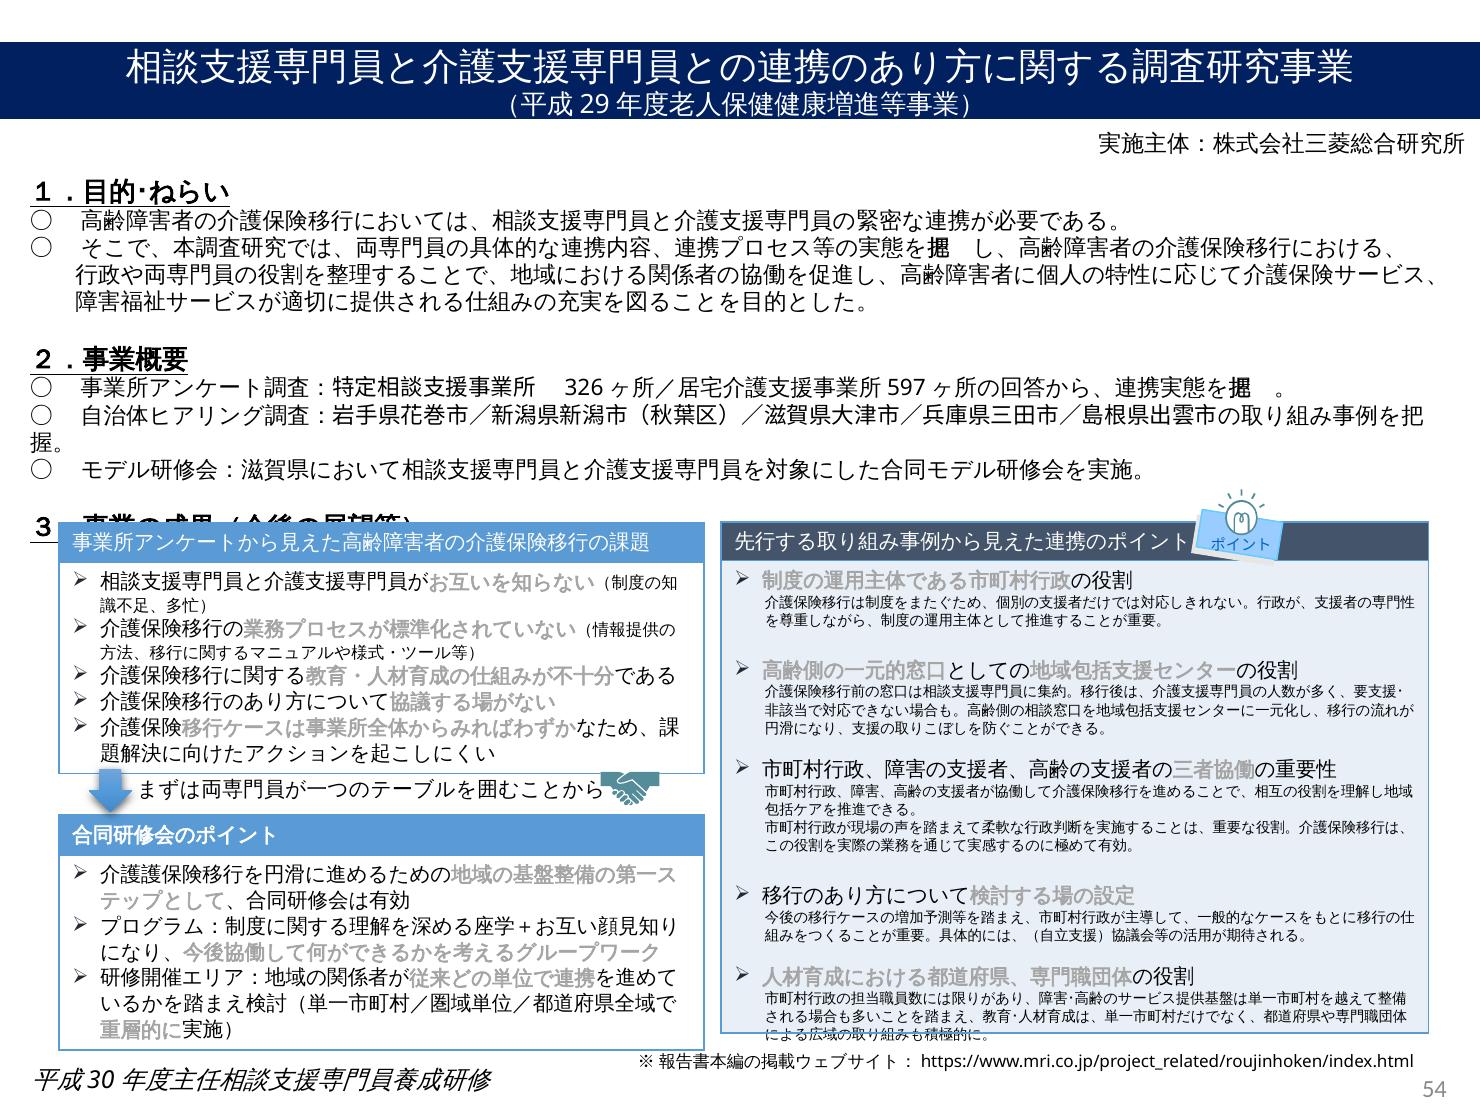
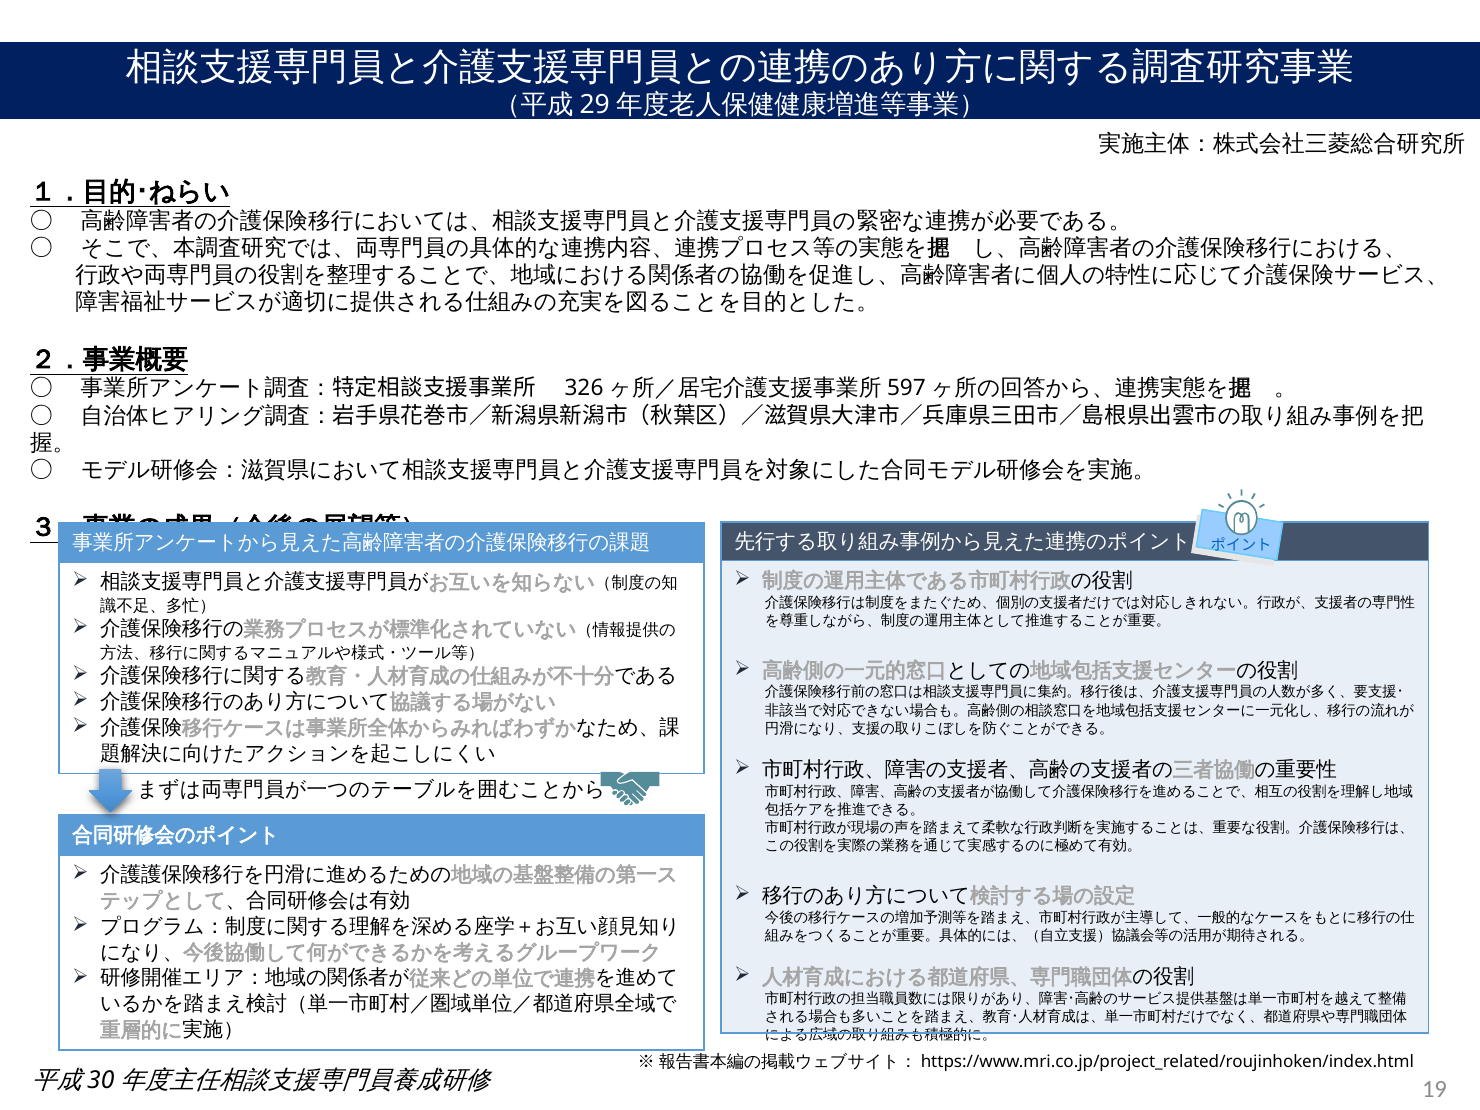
54: 54 -> 19 (1435, 1089)
